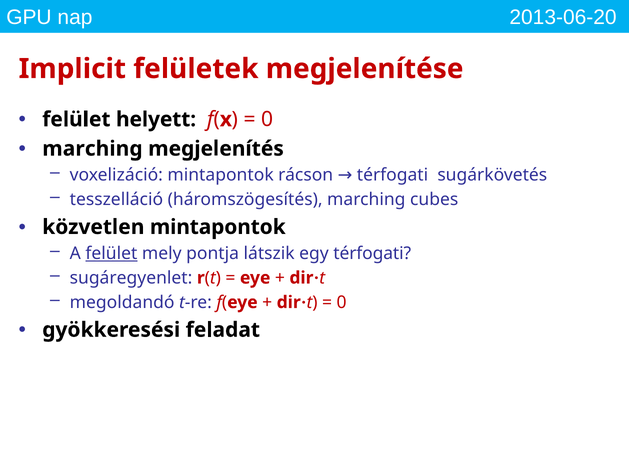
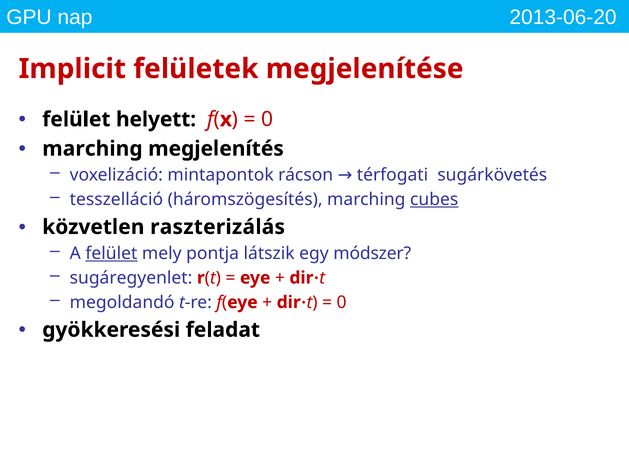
cubes underline: none -> present (434, 199)
közvetlen mintapontok: mintapontok -> raszterizálás (218, 227)
egy térfogati: térfogati -> módszer (372, 253)
